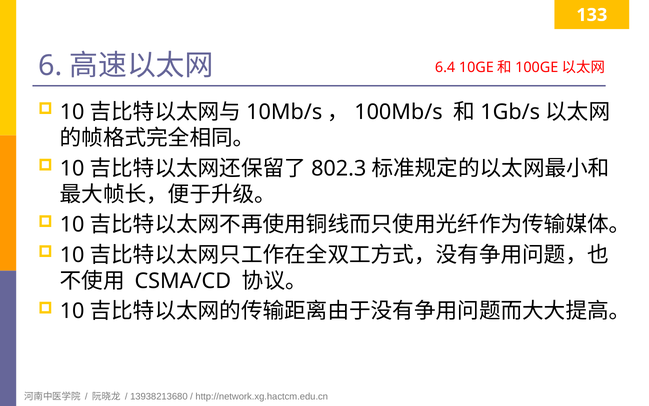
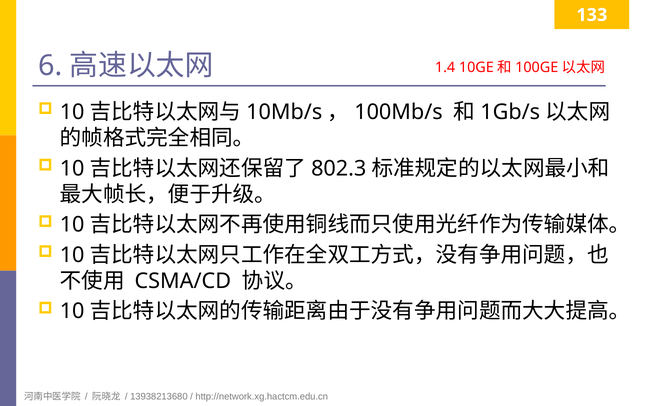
6.4: 6.4 -> 1.4 (445, 67)
